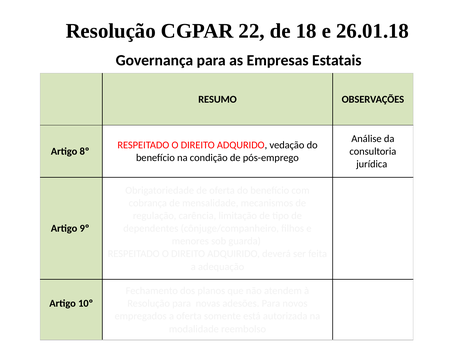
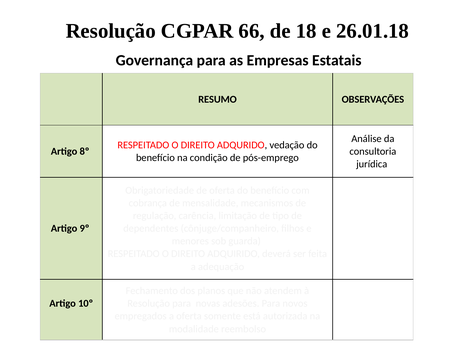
22: 22 -> 66 (252, 31)
